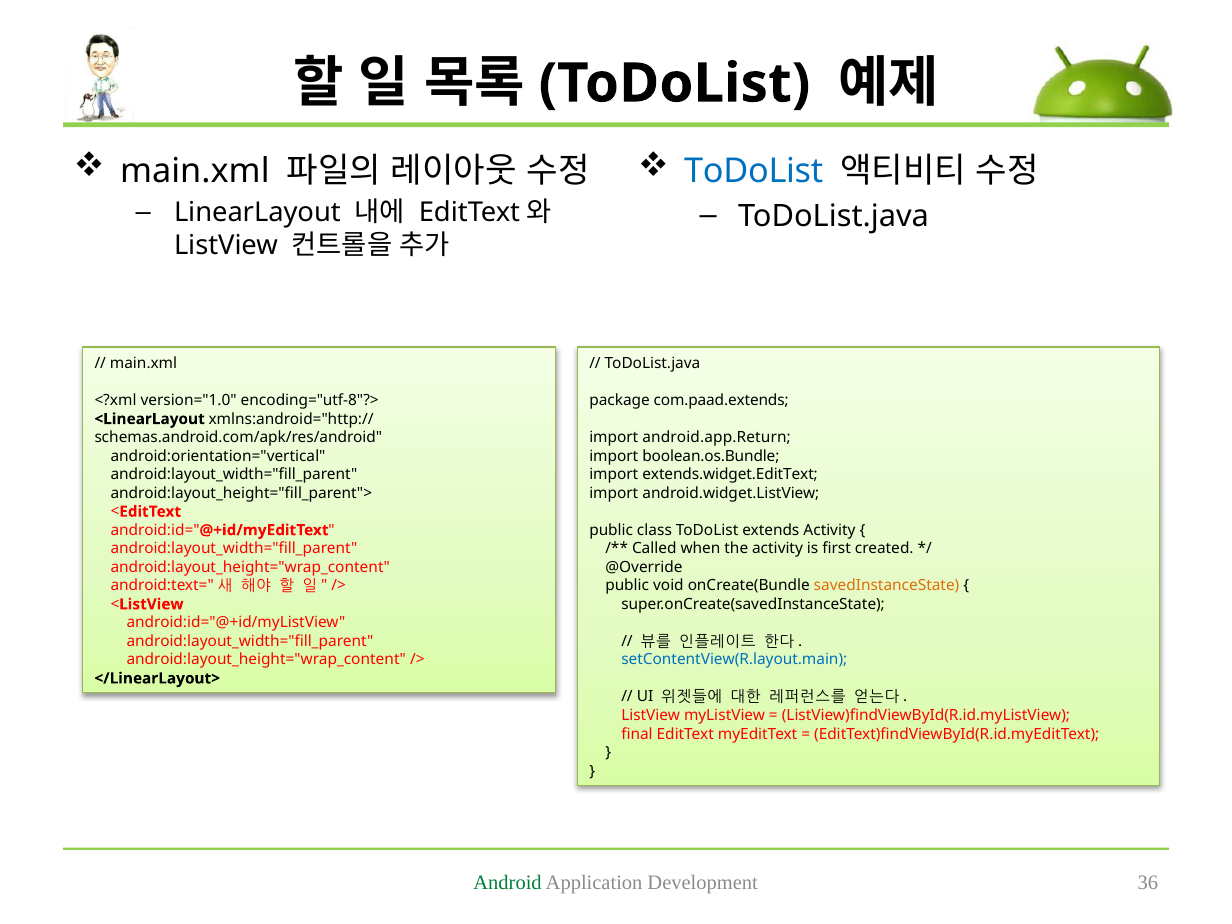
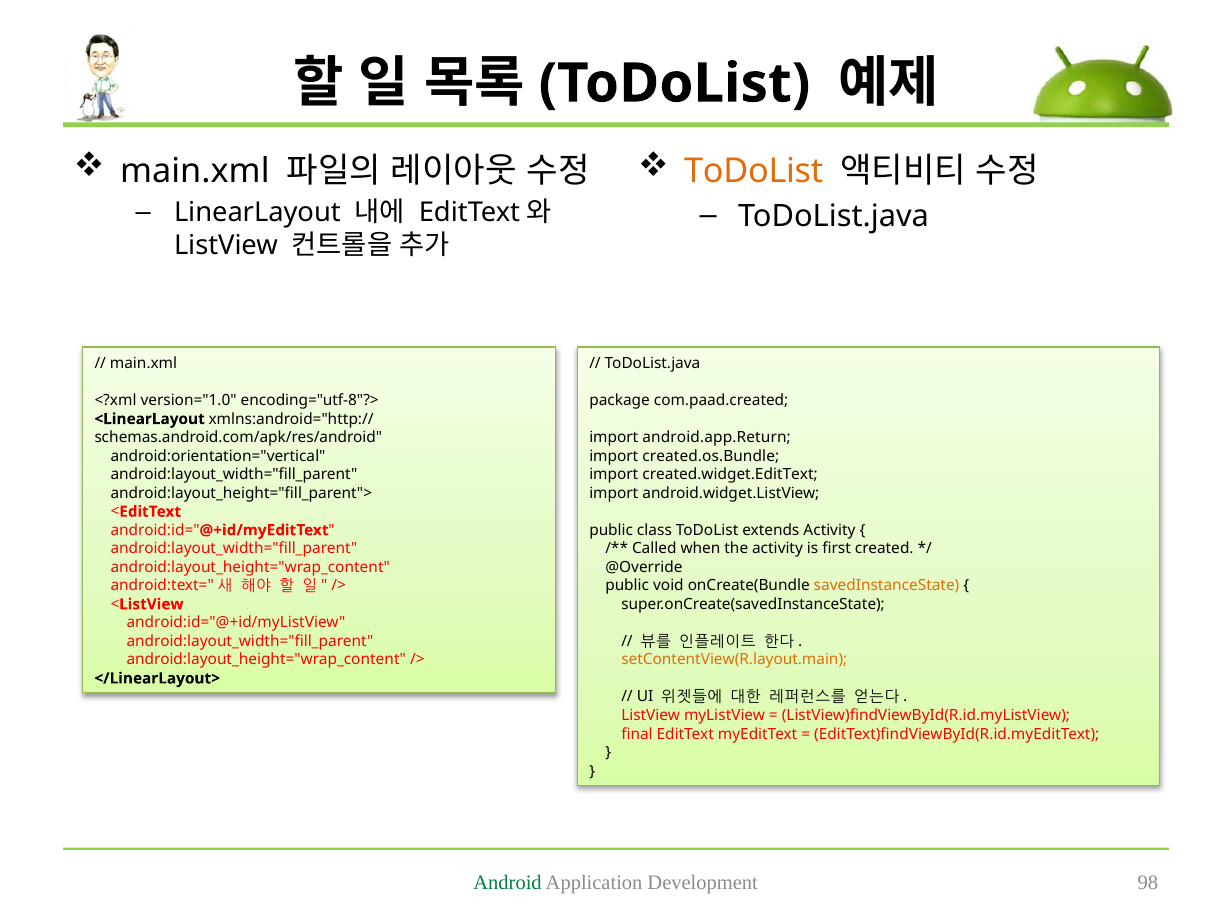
ToDoList colour: blue -> orange (754, 171)
com.paad.extends: com.paad.extends -> com.paad.created (721, 400)
boolean.os.Bundle: boolean.os.Bundle -> created.os.Bundle (711, 456)
extends.widget.EditText: extends.widget.EditText -> created.widget.EditText (730, 475)
setContentView(R.layout.main colour: blue -> orange (734, 660)
36: 36 -> 98 (1148, 882)
